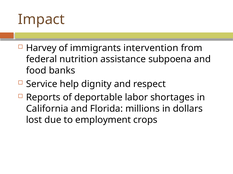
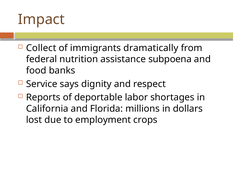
Harvey: Harvey -> Collect (41, 48)
intervention: intervention -> dramatically (151, 48)
help: help -> says (69, 84)
